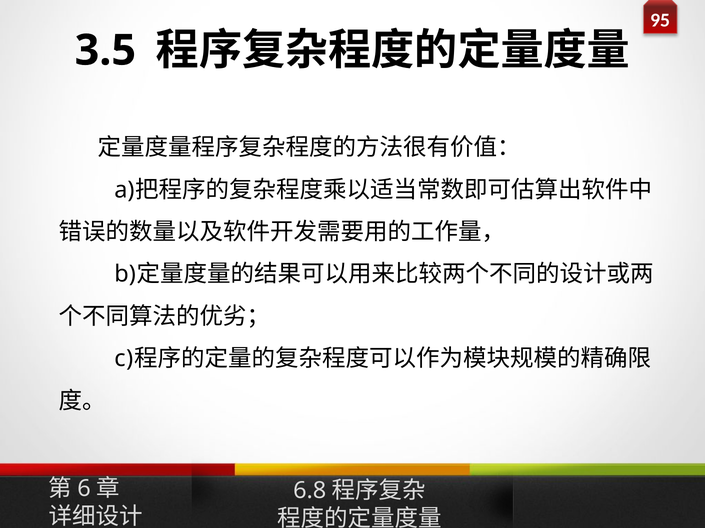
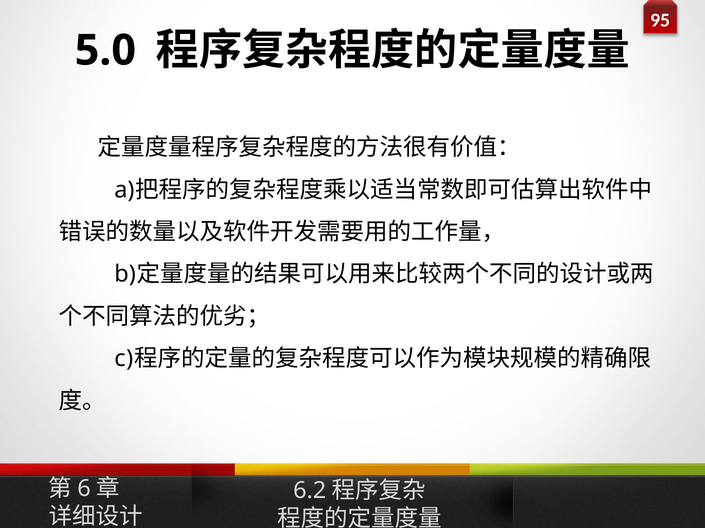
3.5: 3.5 -> 5.0 (105, 50)
6.8: 6.8 -> 6.2 (310, 491)
